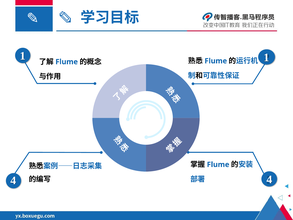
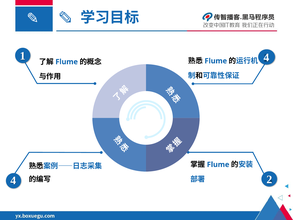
1 1: 1 -> 4 (266, 57)
4: 4 -> 2 (269, 179)
